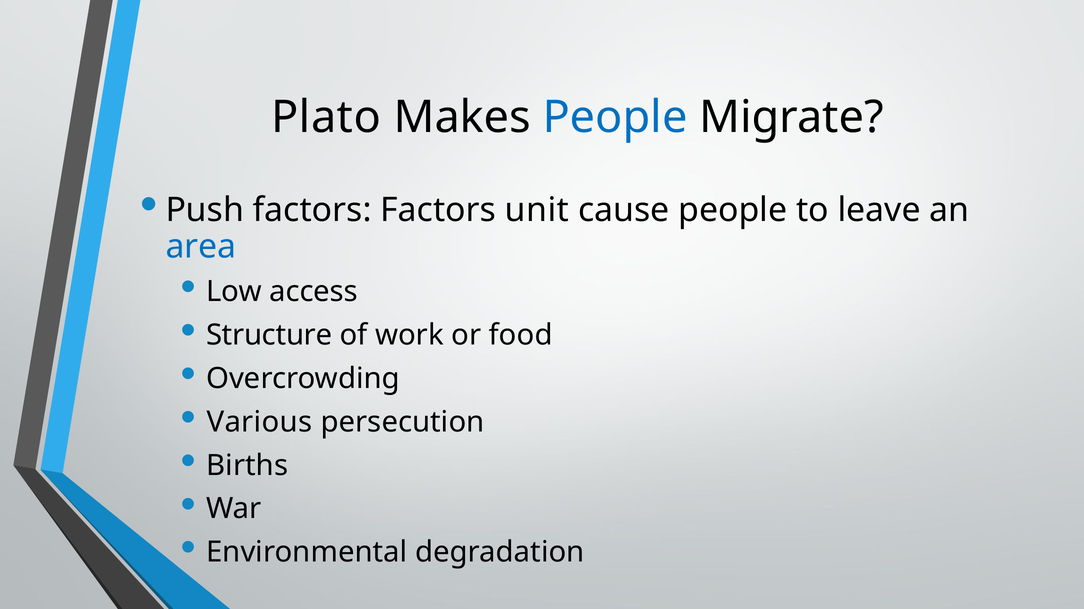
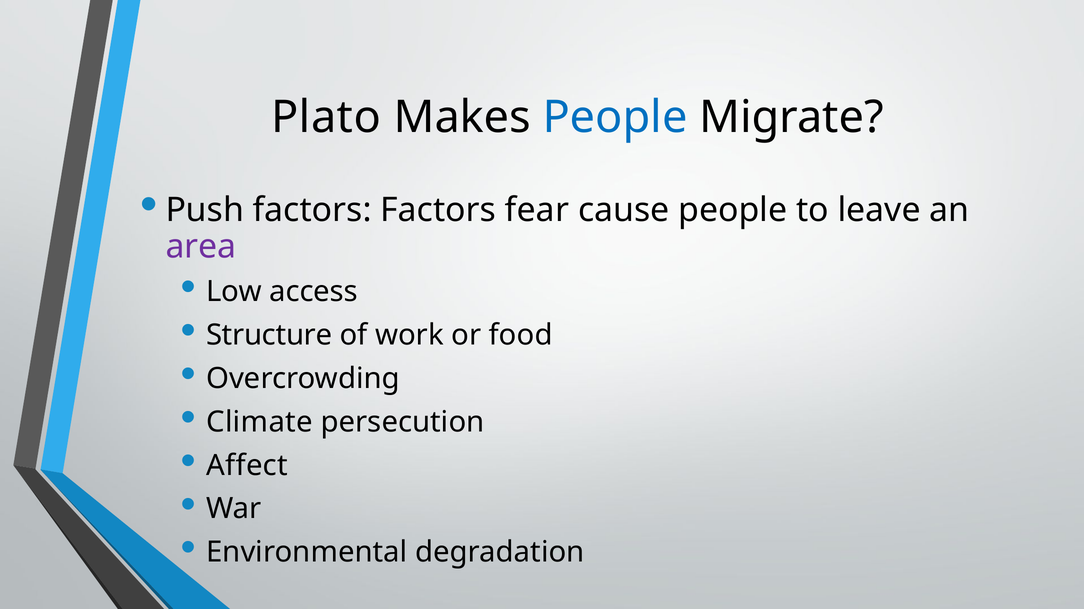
unit: unit -> fear (537, 210)
area colour: blue -> purple (201, 247)
Various: Various -> Climate (259, 422)
Births: Births -> Affect (247, 466)
